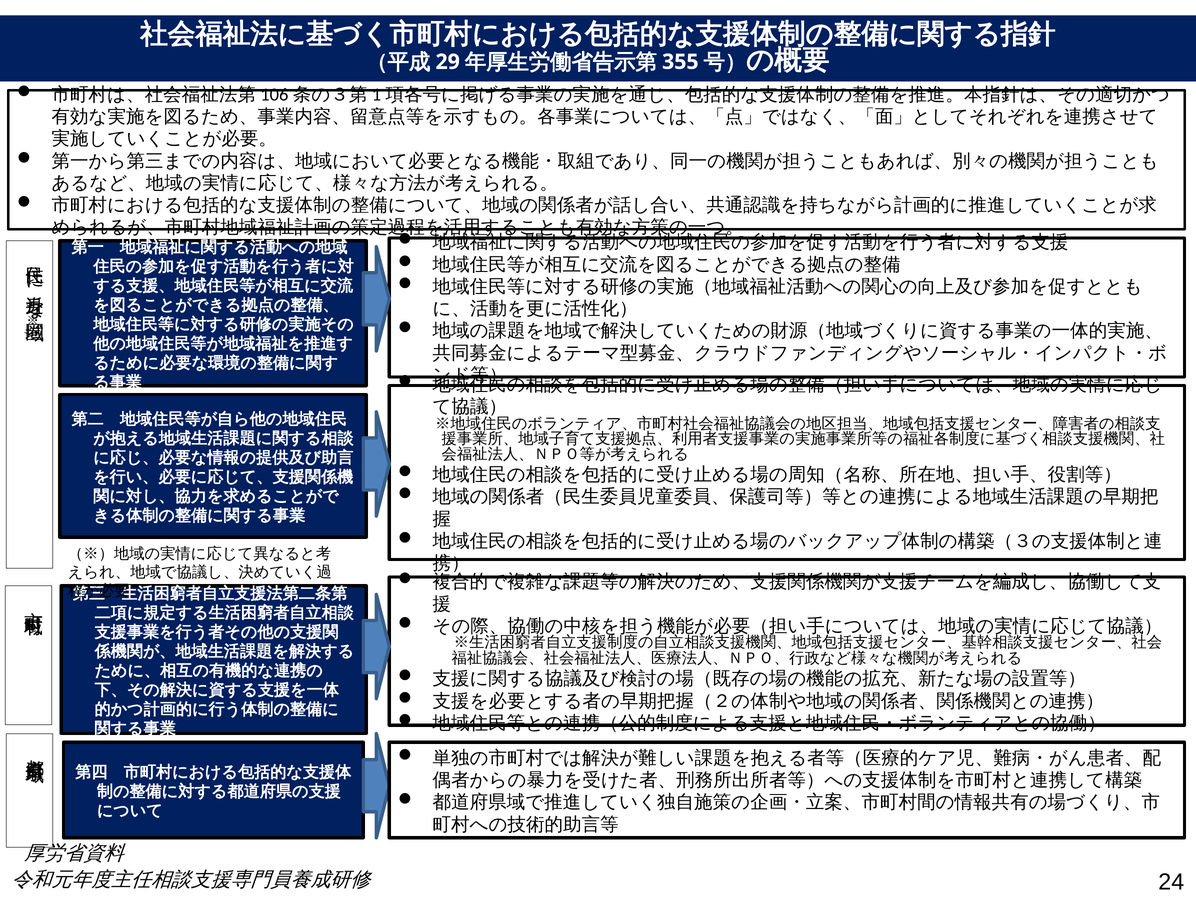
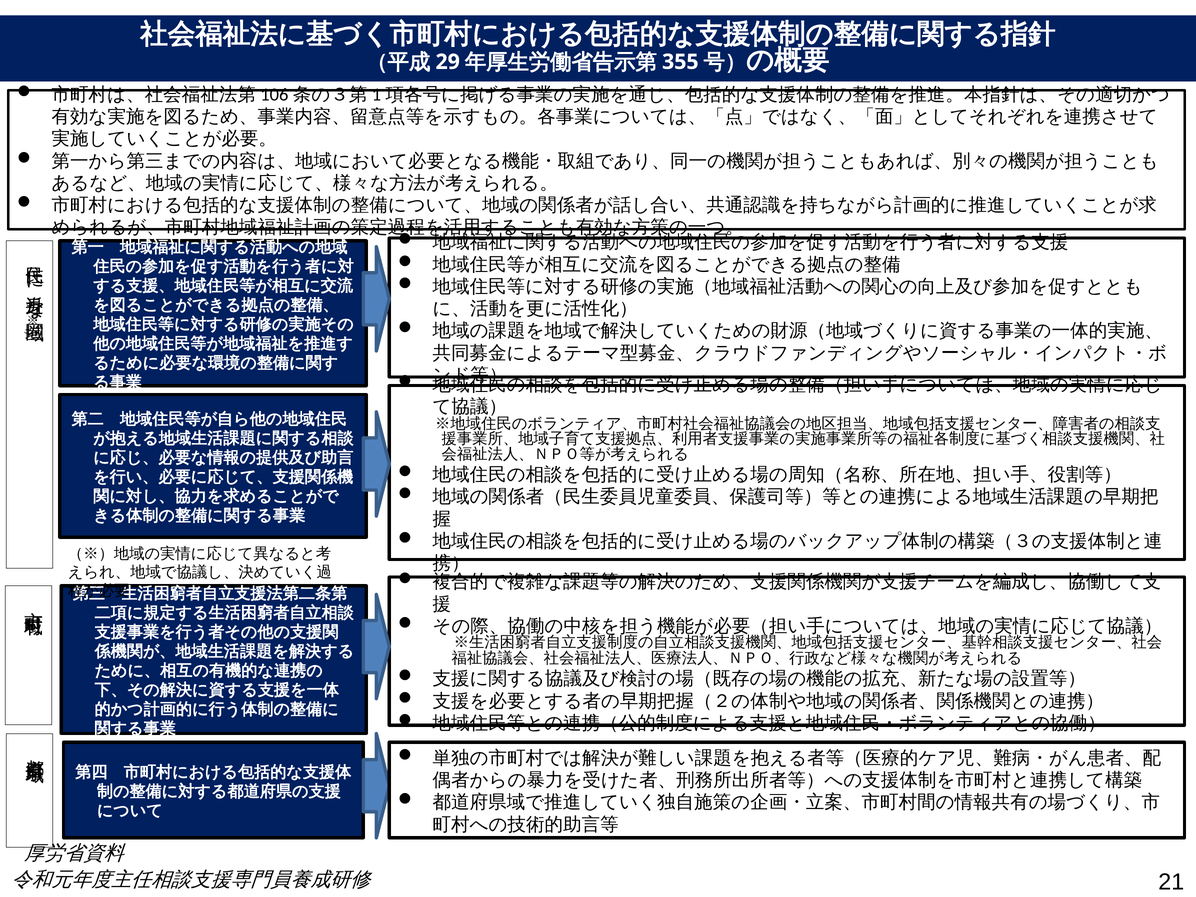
24: 24 -> 21 (1171, 882)
